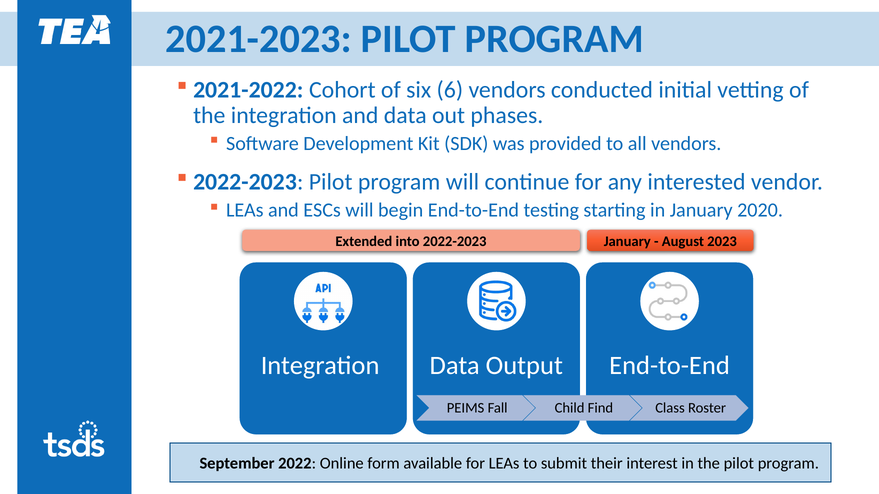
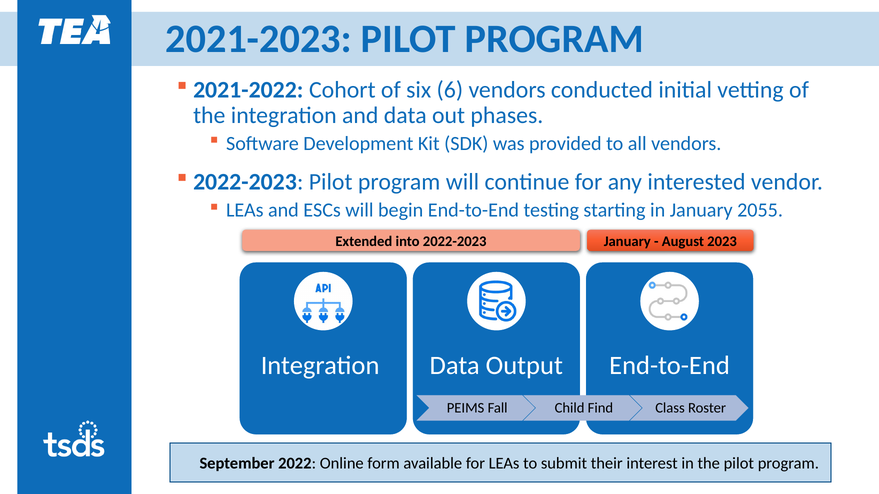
2020: 2020 -> 2055 (760, 211)
